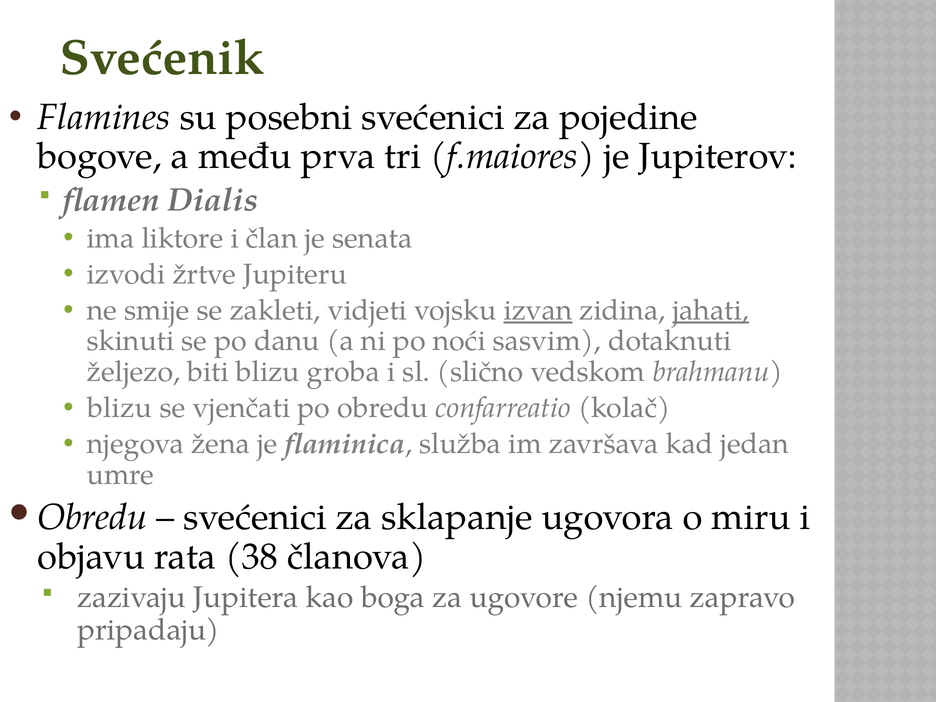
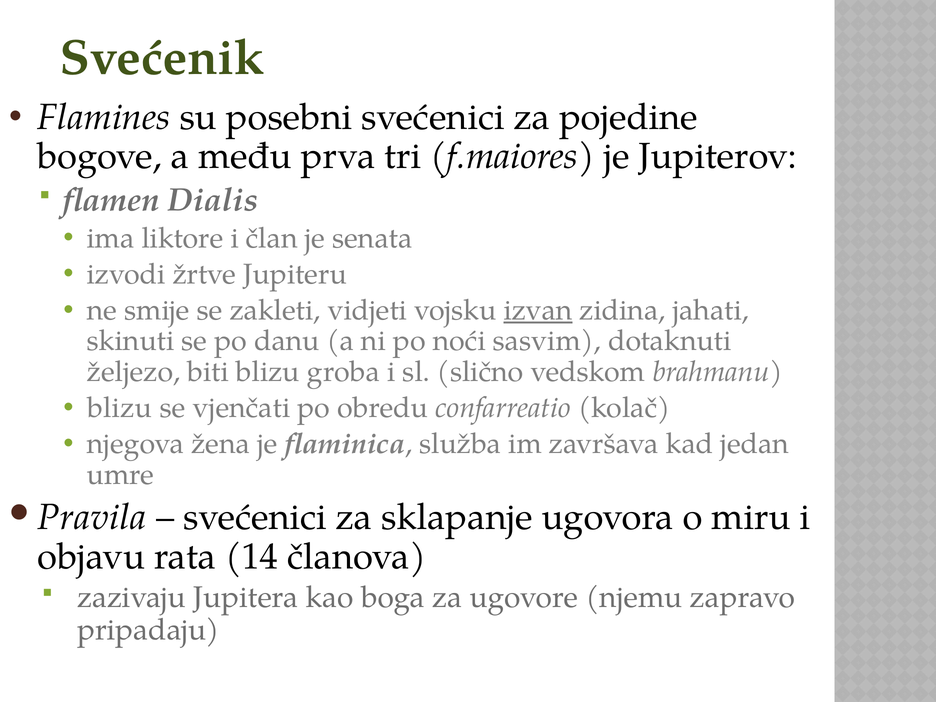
jahati underline: present -> none (711, 310)
Obredu: Obredu -> Pravila (92, 517)
38: 38 -> 14 (252, 557)
